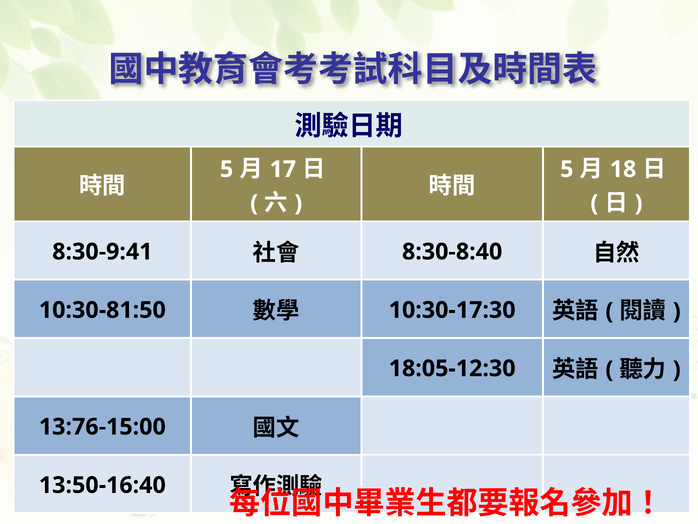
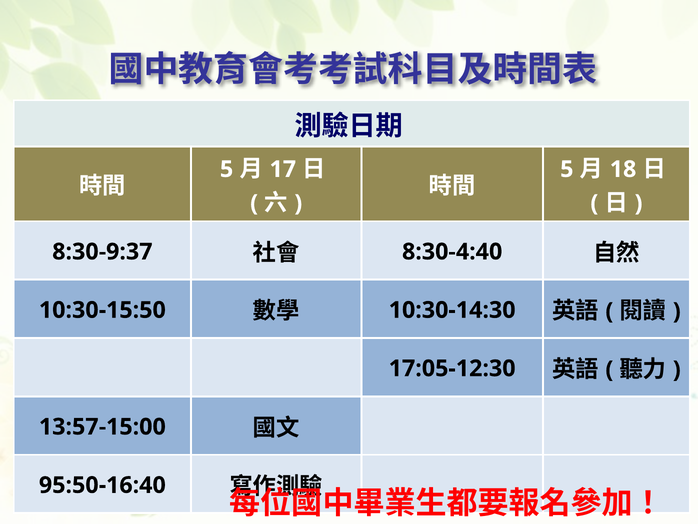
8:30-9:41: 8:30-9:41 -> 8:30-9:37 (102, 252)
8:30-8:40: 8:30-8:40 -> 8:30-4:40 (452, 252)
10:30-81:50: 10:30-81:50 -> 10:30-15:50 (102, 310)
10:30-17:30: 10:30-17:30 -> 10:30-14:30 (452, 310)
18:05-12:30: 18:05-12:30 -> 17:05-12:30 (452, 368)
13:76-15:00: 13:76-15:00 -> 13:57-15:00 (102, 426)
13:50-16:40: 13:50-16:40 -> 95:50-16:40 (102, 485)
